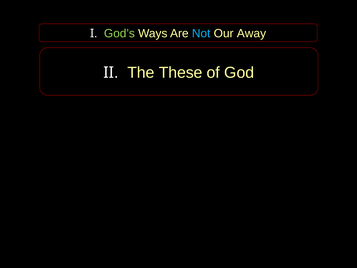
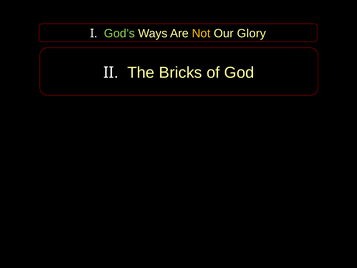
Not colour: light blue -> yellow (201, 34)
Away: Away -> Glory (251, 34)
These: These -> Bricks (181, 73)
